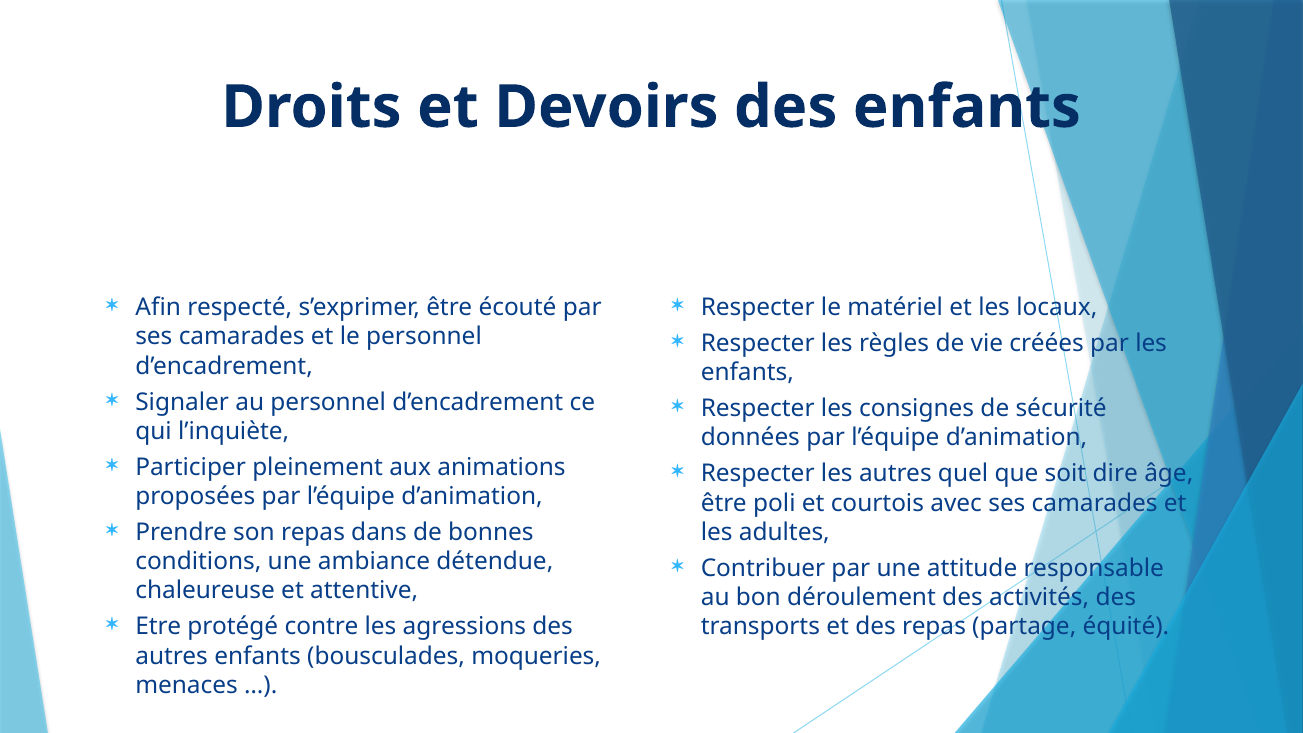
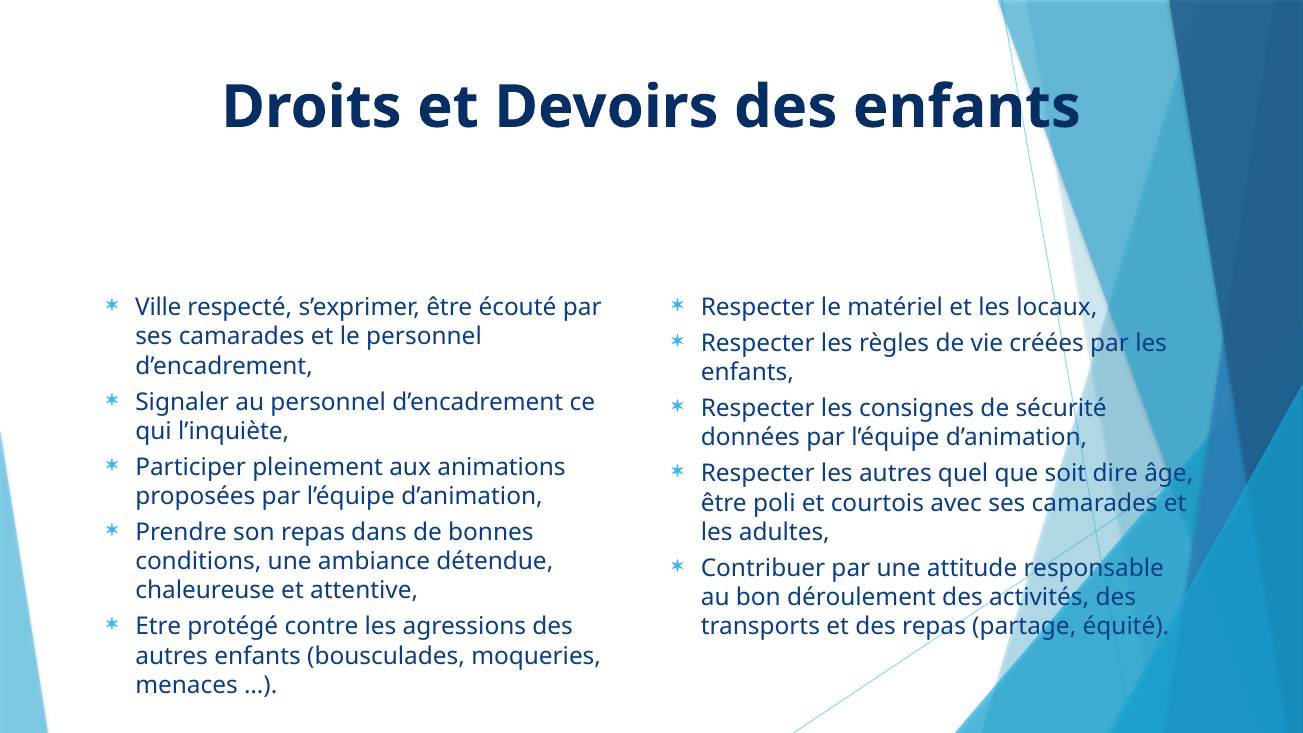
Afin: Afin -> Ville (158, 308)
